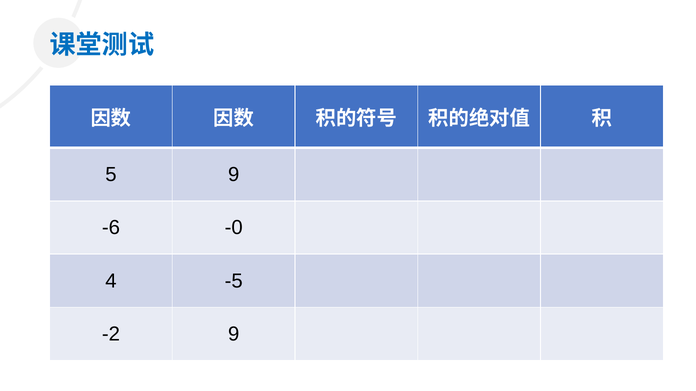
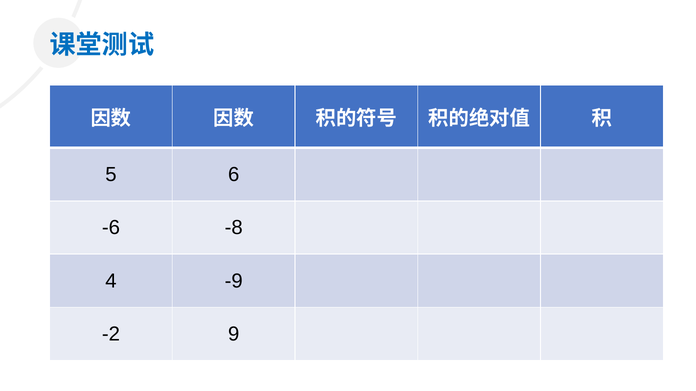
5 9: 9 -> 6 (234, 175)
-0: -0 -> -8 (234, 228)
-5: -5 -> -9 (234, 281)
